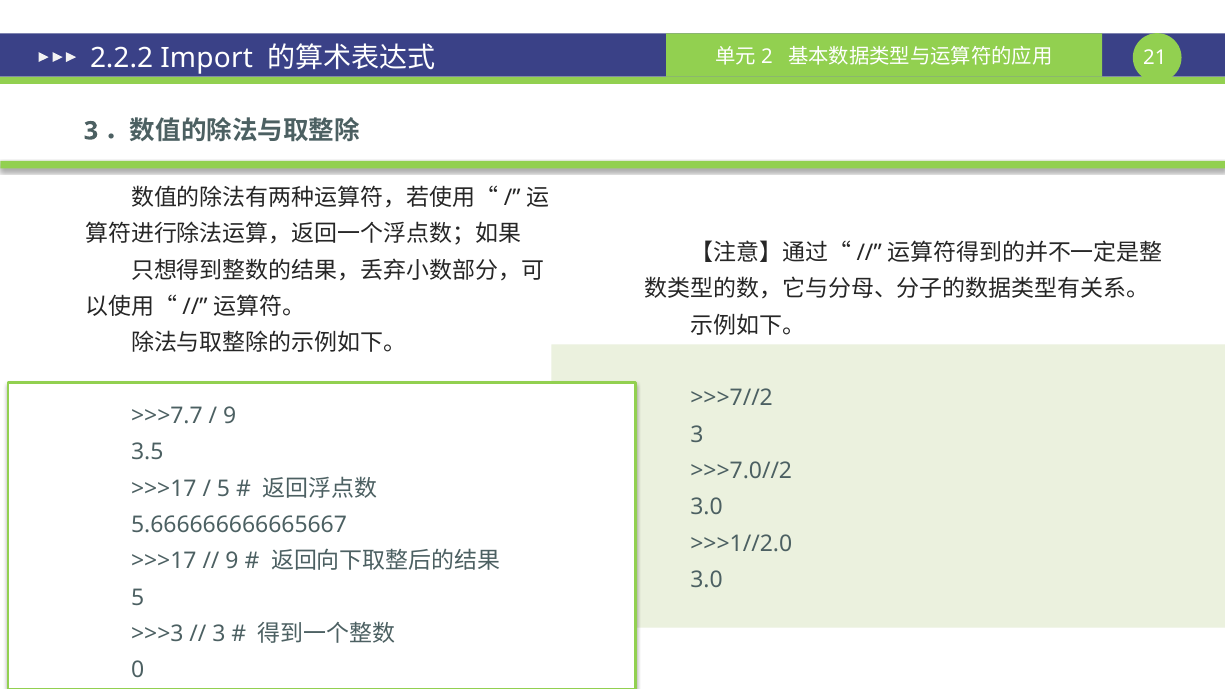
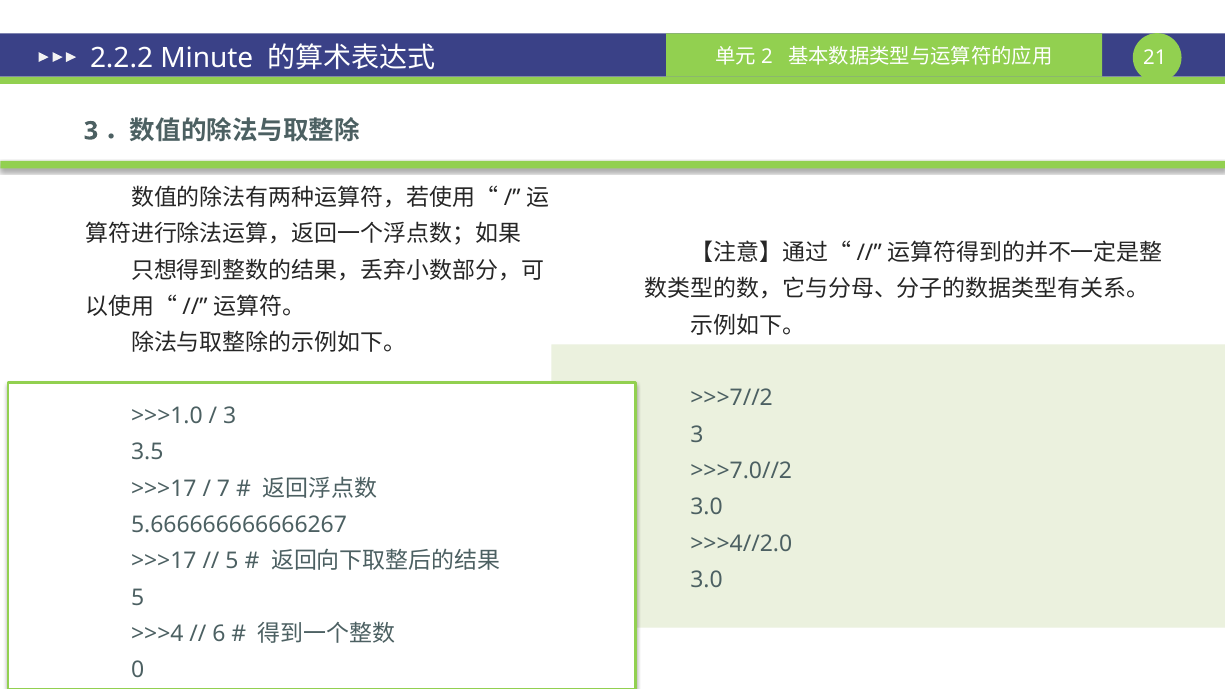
Import: Import -> Minute (207, 58)
>>>7.7: >>>7.7 -> >>>1.0 (167, 416)
9: 9 -> 3 (230, 416)
5: 5 -> 7 (224, 489)
5.666666666665667: 5.666666666665667 -> 5.666666666666267 (239, 525)
>>>1//2.0: >>>1//2.0 -> >>>4//2.0 (741, 543)
9: 9 -> 5 (232, 561)
>>>3: >>>3 -> >>>4 (157, 634)
3: 3 -> 6 (219, 634)
